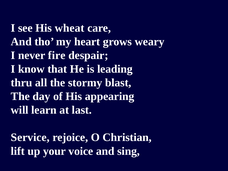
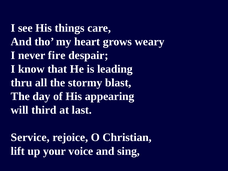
wheat: wheat -> things (70, 28)
learn: learn -> third (44, 110)
